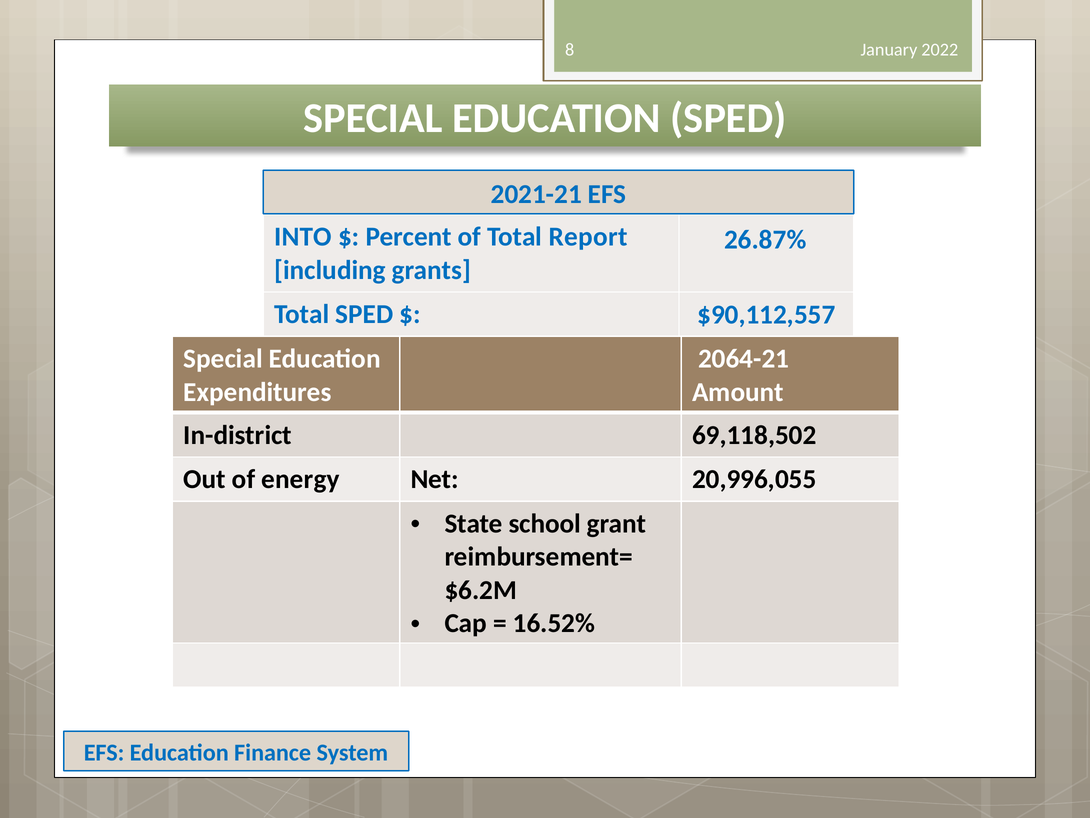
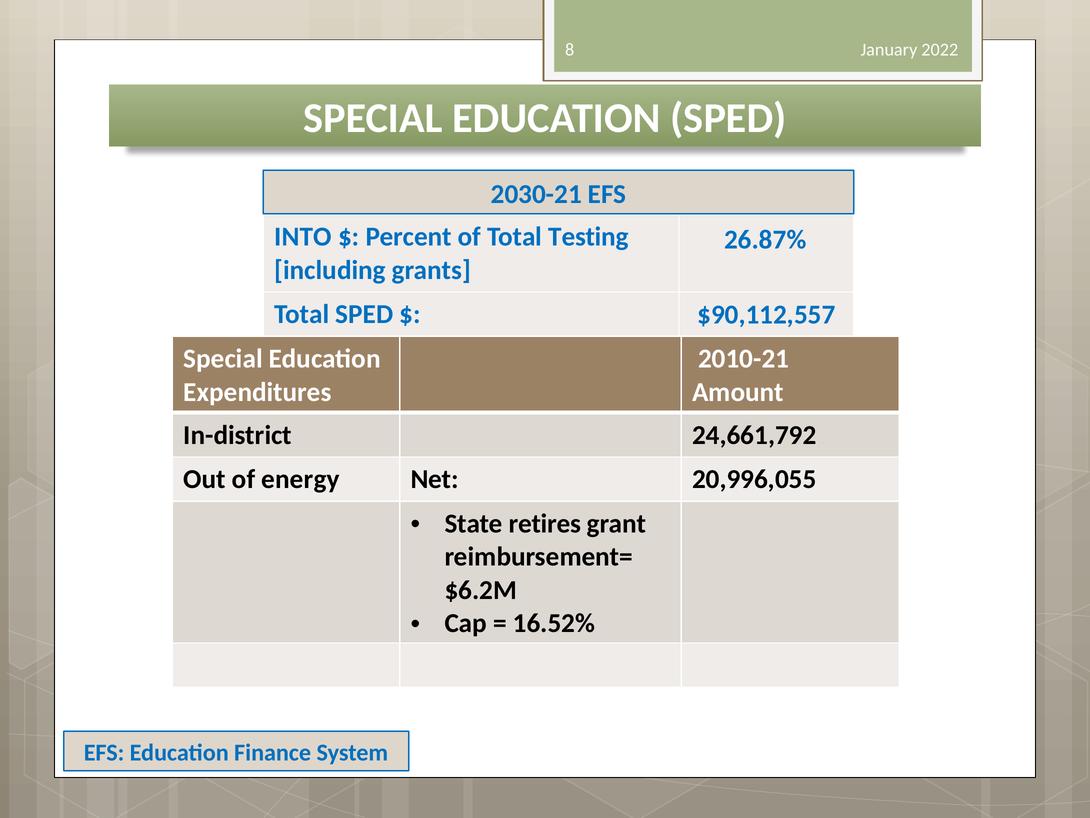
2021-21: 2021-21 -> 2030-21 (536, 194)
Report: Report -> Testing (588, 237)
2064-21: 2064-21 -> 2010-21 (744, 359)
69,118,502: 69,118,502 -> 24,661,792 (754, 435)
school: school -> retires (545, 523)
